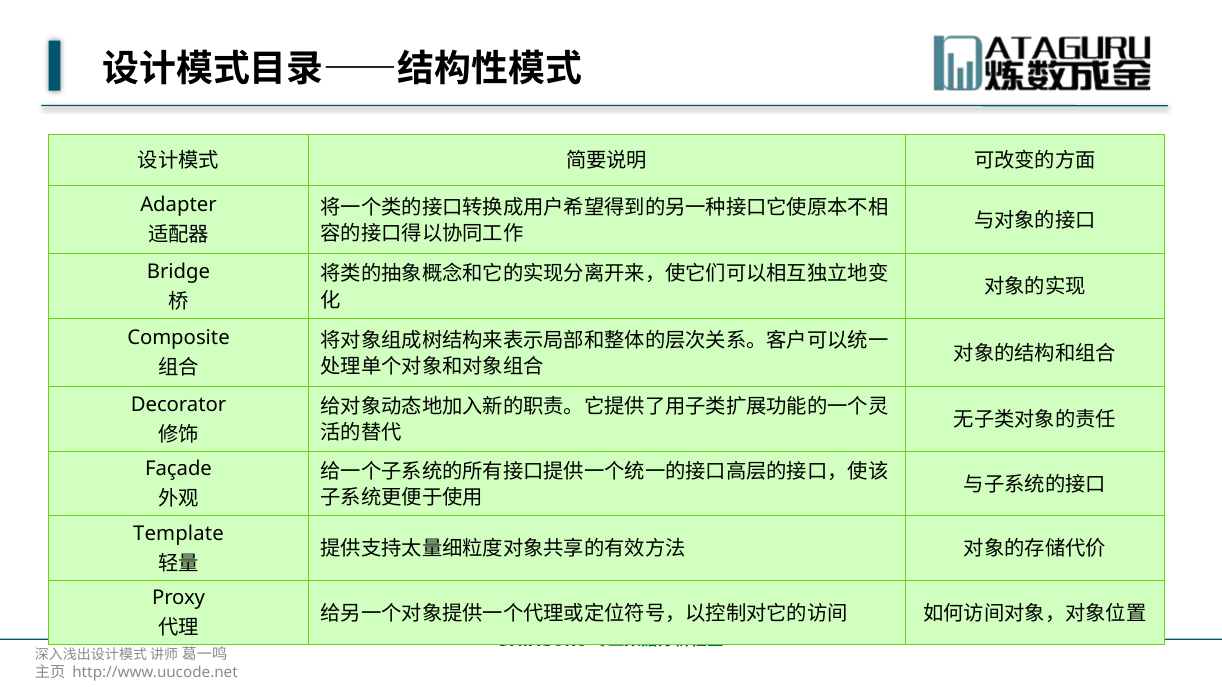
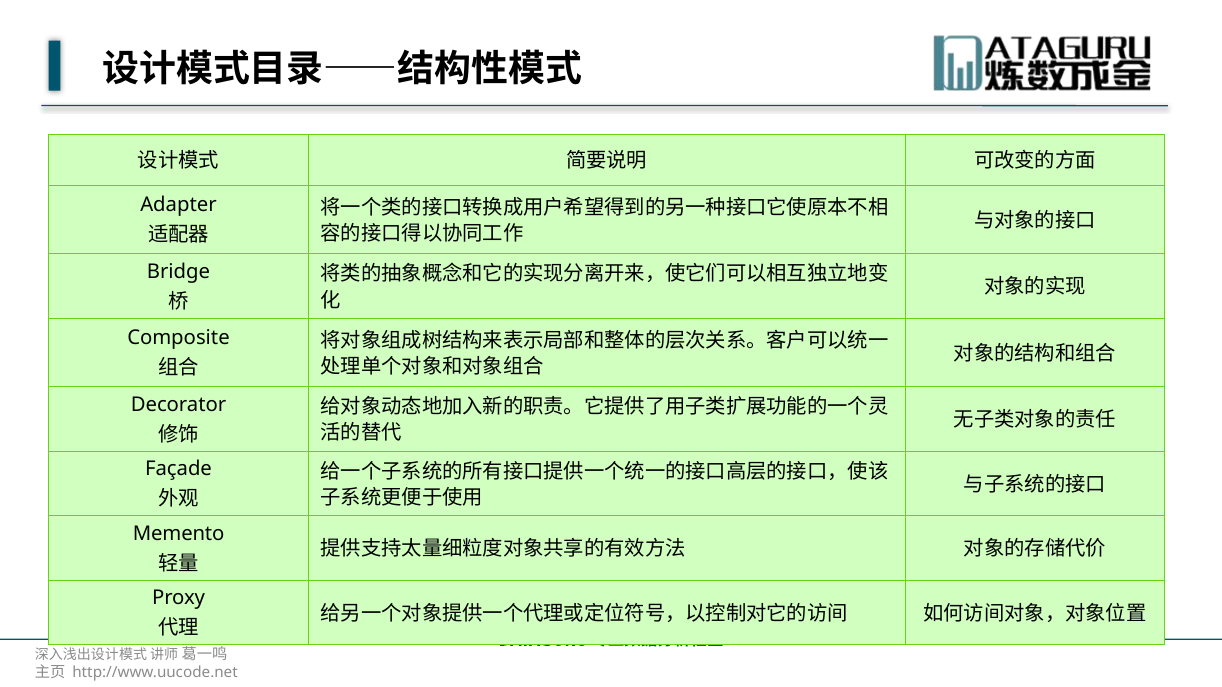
Template: Template -> Memento (179, 533)
